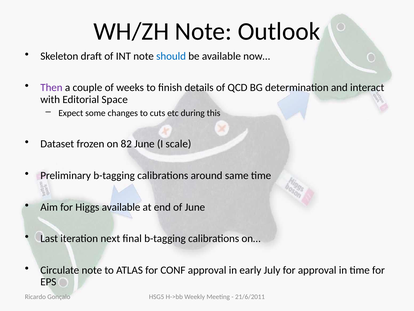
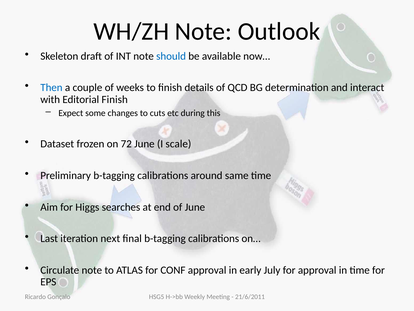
Then colour: purple -> blue (51, 88)
Editorial Space: Space -> Finish (115, 99)
82: 82 -> 72 (126, 144)
Higgs available: available -> searches (121, 207)
